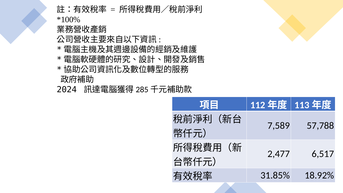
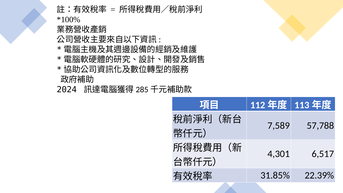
2,477: 2,477 -> 4,301 (279, 154)
18.92%: 18.92% -> 22.39% (319, 175)
